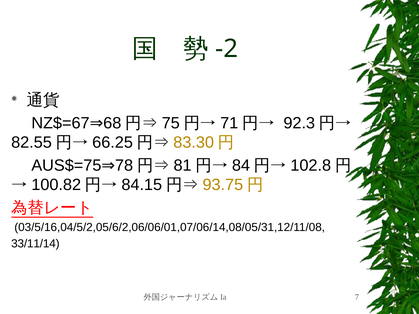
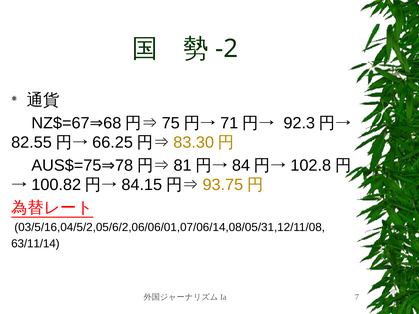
33/11/14: 33/11/14 -> 63/11/14 (35, 244)
